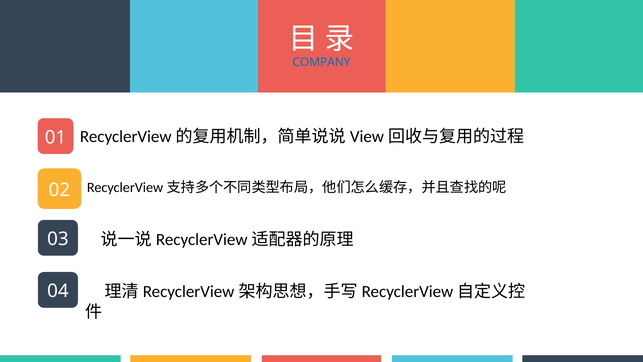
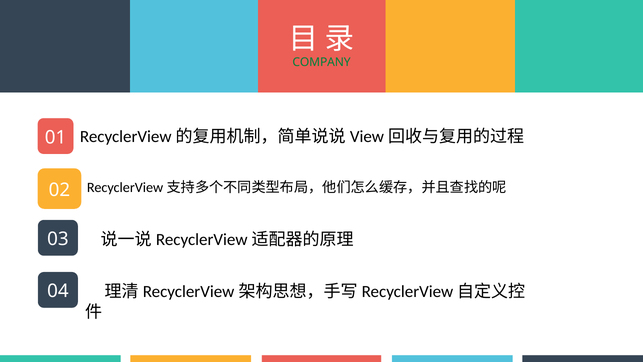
COMPANY colour: blue -> green (322, 62)
